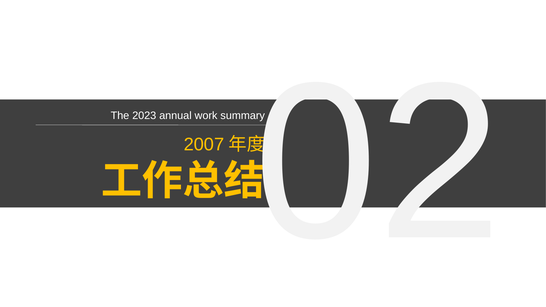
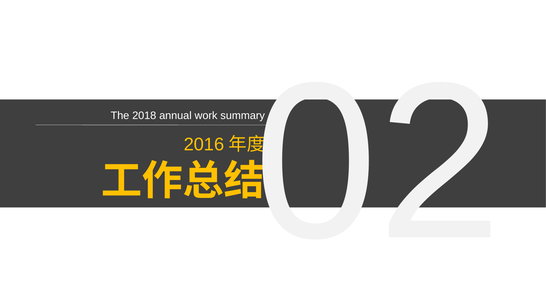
2023: 2023 -> 2018 (144, 116)
2007: 2007 -> 2016 (204, 144)
